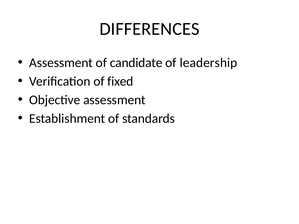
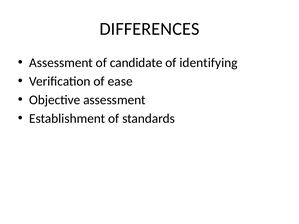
leadership: leadership -> identifying (209, 63)
fixed: fixed -> ease (120, 81)
